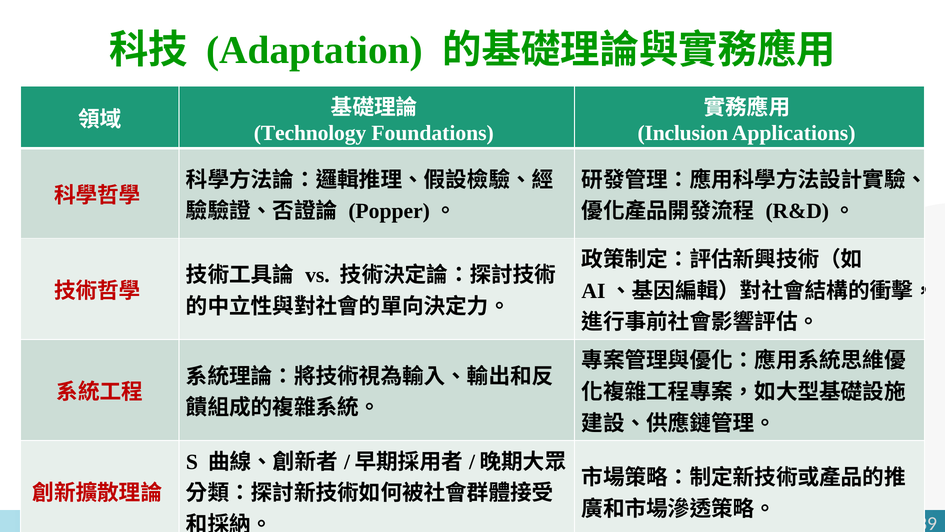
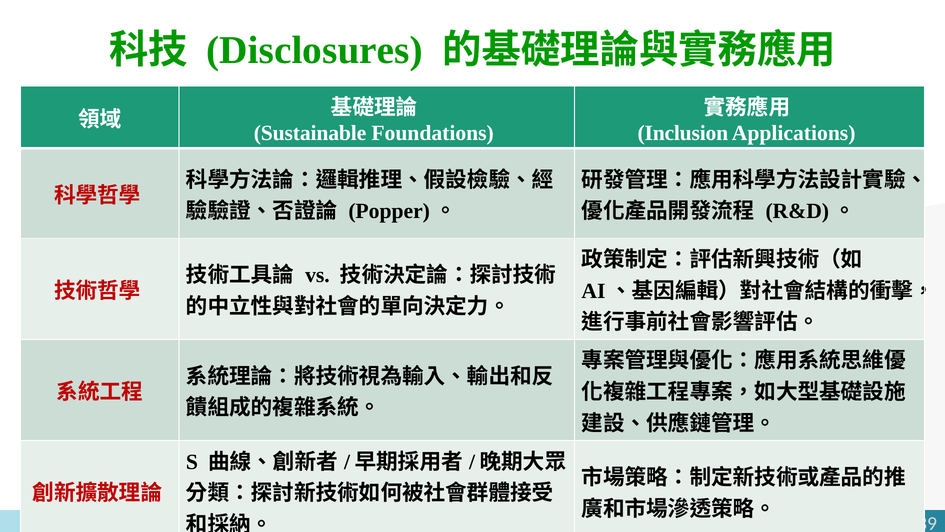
Adaptation: Adaptation -> Disclosures (314, 50)
Technology: Technology -> Sustainable (310, 133)
